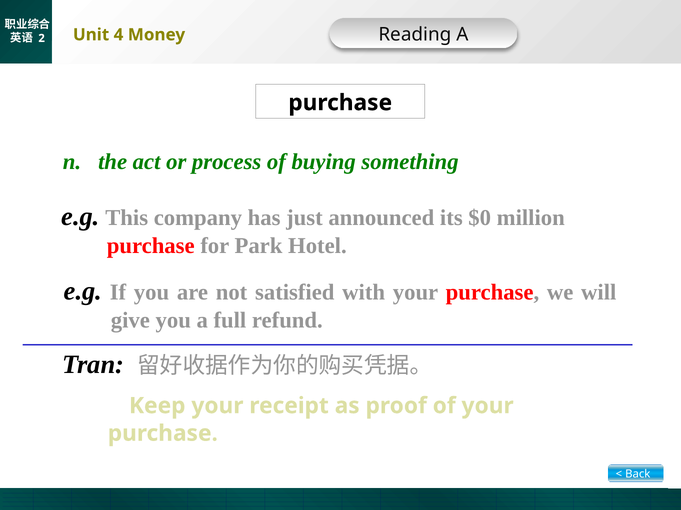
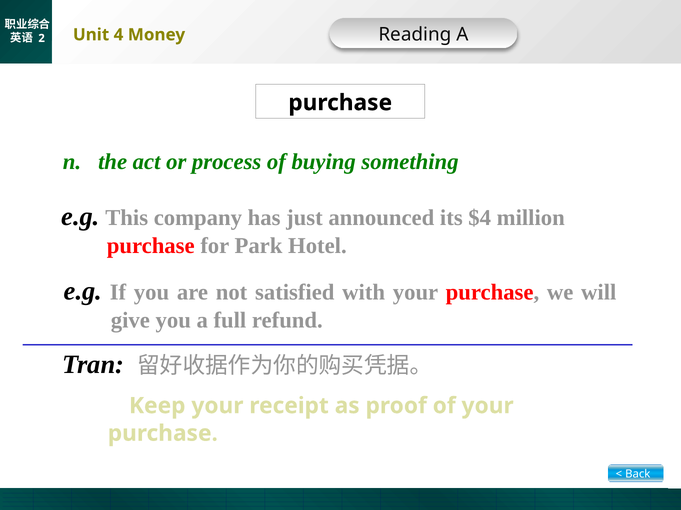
$0: $0 -> $4 (480, 218)
